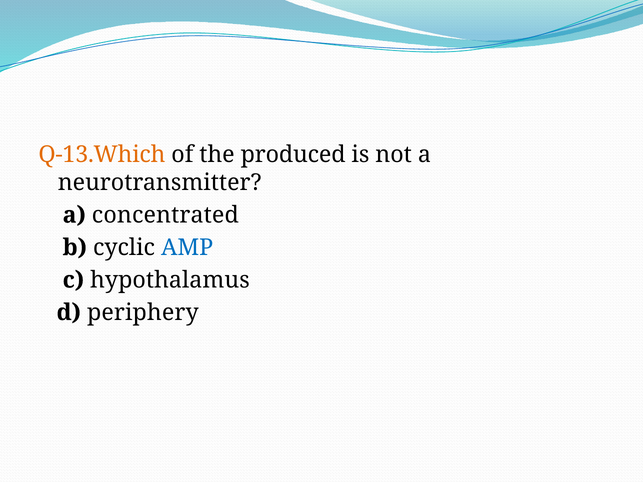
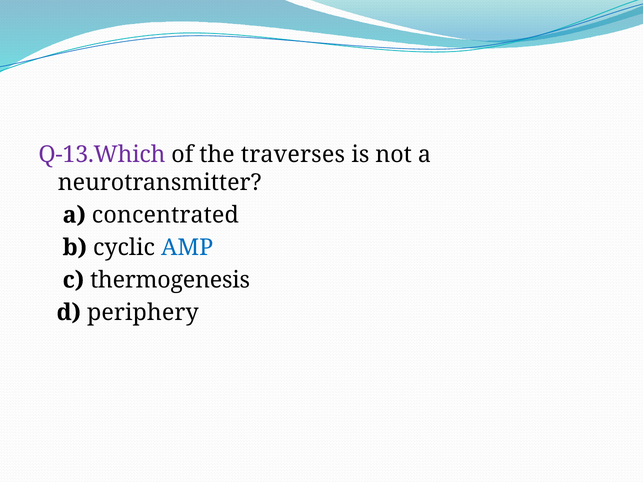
Q-13.Which colour: orange -> purple (102, 155)
produced: produced -> traverses (293, 155)
hypothalamus: hypothalamus -> thermogenesis (170, 280)
